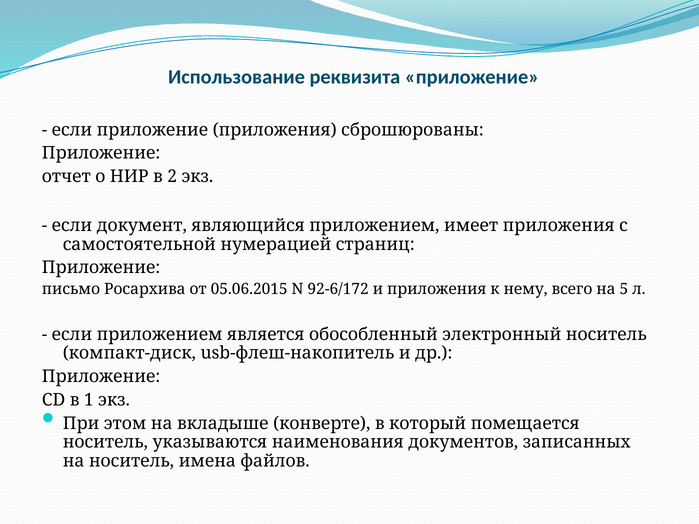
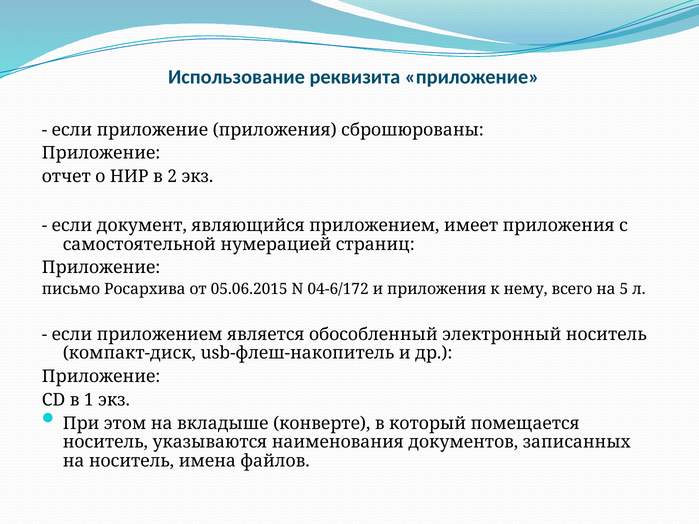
92-6/172: 92-6/172 -> 04-6/172 (338, 289)
